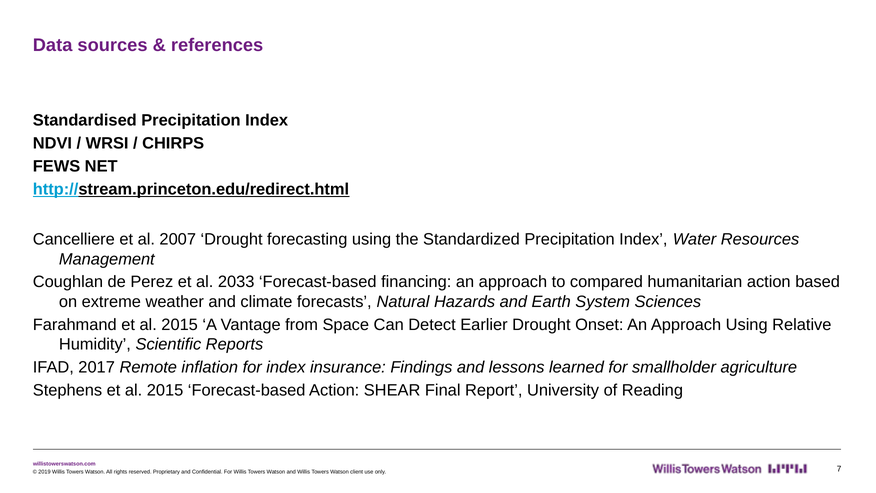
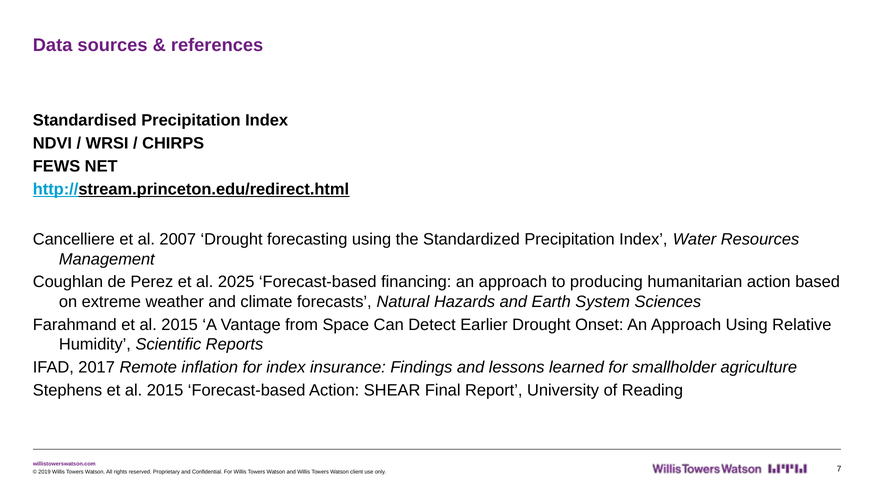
2033: 2033 -> 2025 (236, 282)
compared: compared -> producing (606, 282)
